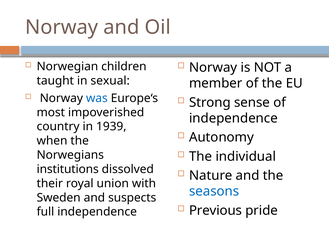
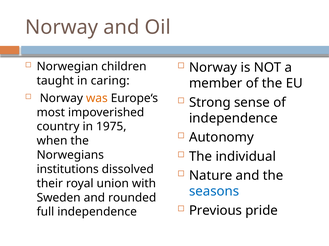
sexual: sexual -> caring (110, 81)
was colour: blue -> orange (97, 98)
1939: 1939 -> 1975 (111, 127)
suspects: suspects -> rounded (132, 198)
